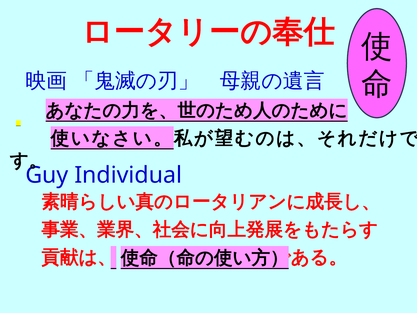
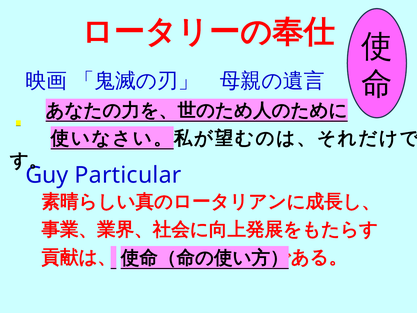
Individual: Individual -> Particular (128, 175)
